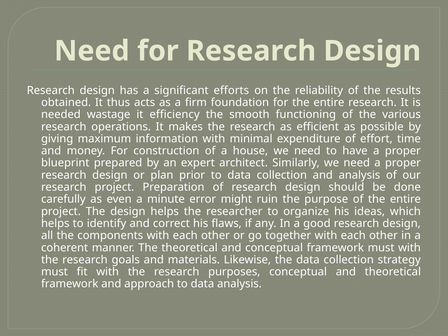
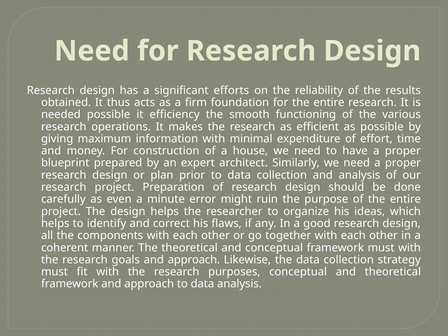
needed wastage: wastage -> possible (109, 115)
goals and materials: materials -> approach (194, 260)
